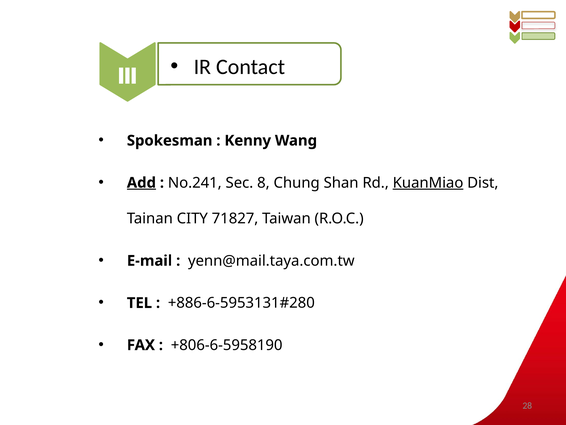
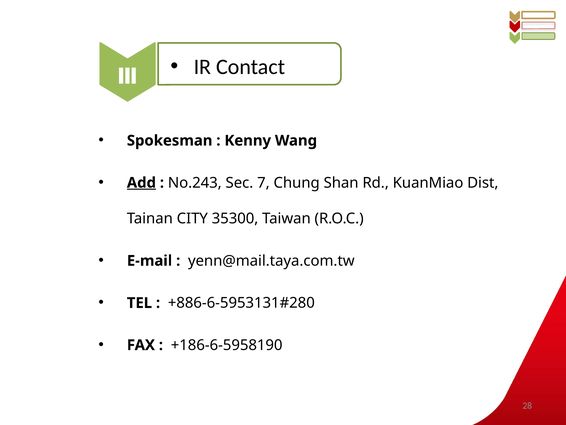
No.241: No.241 -> No.243 (195, 183)
8: 8 -> 7 (263, 183)
KuanMiao underline: present -> none (428, 183)
71827: 71827 -> 35300 (235, 218)
+806-6-5958190: +806-6-5958190 -> +186-6-5958190 (227, 345)
